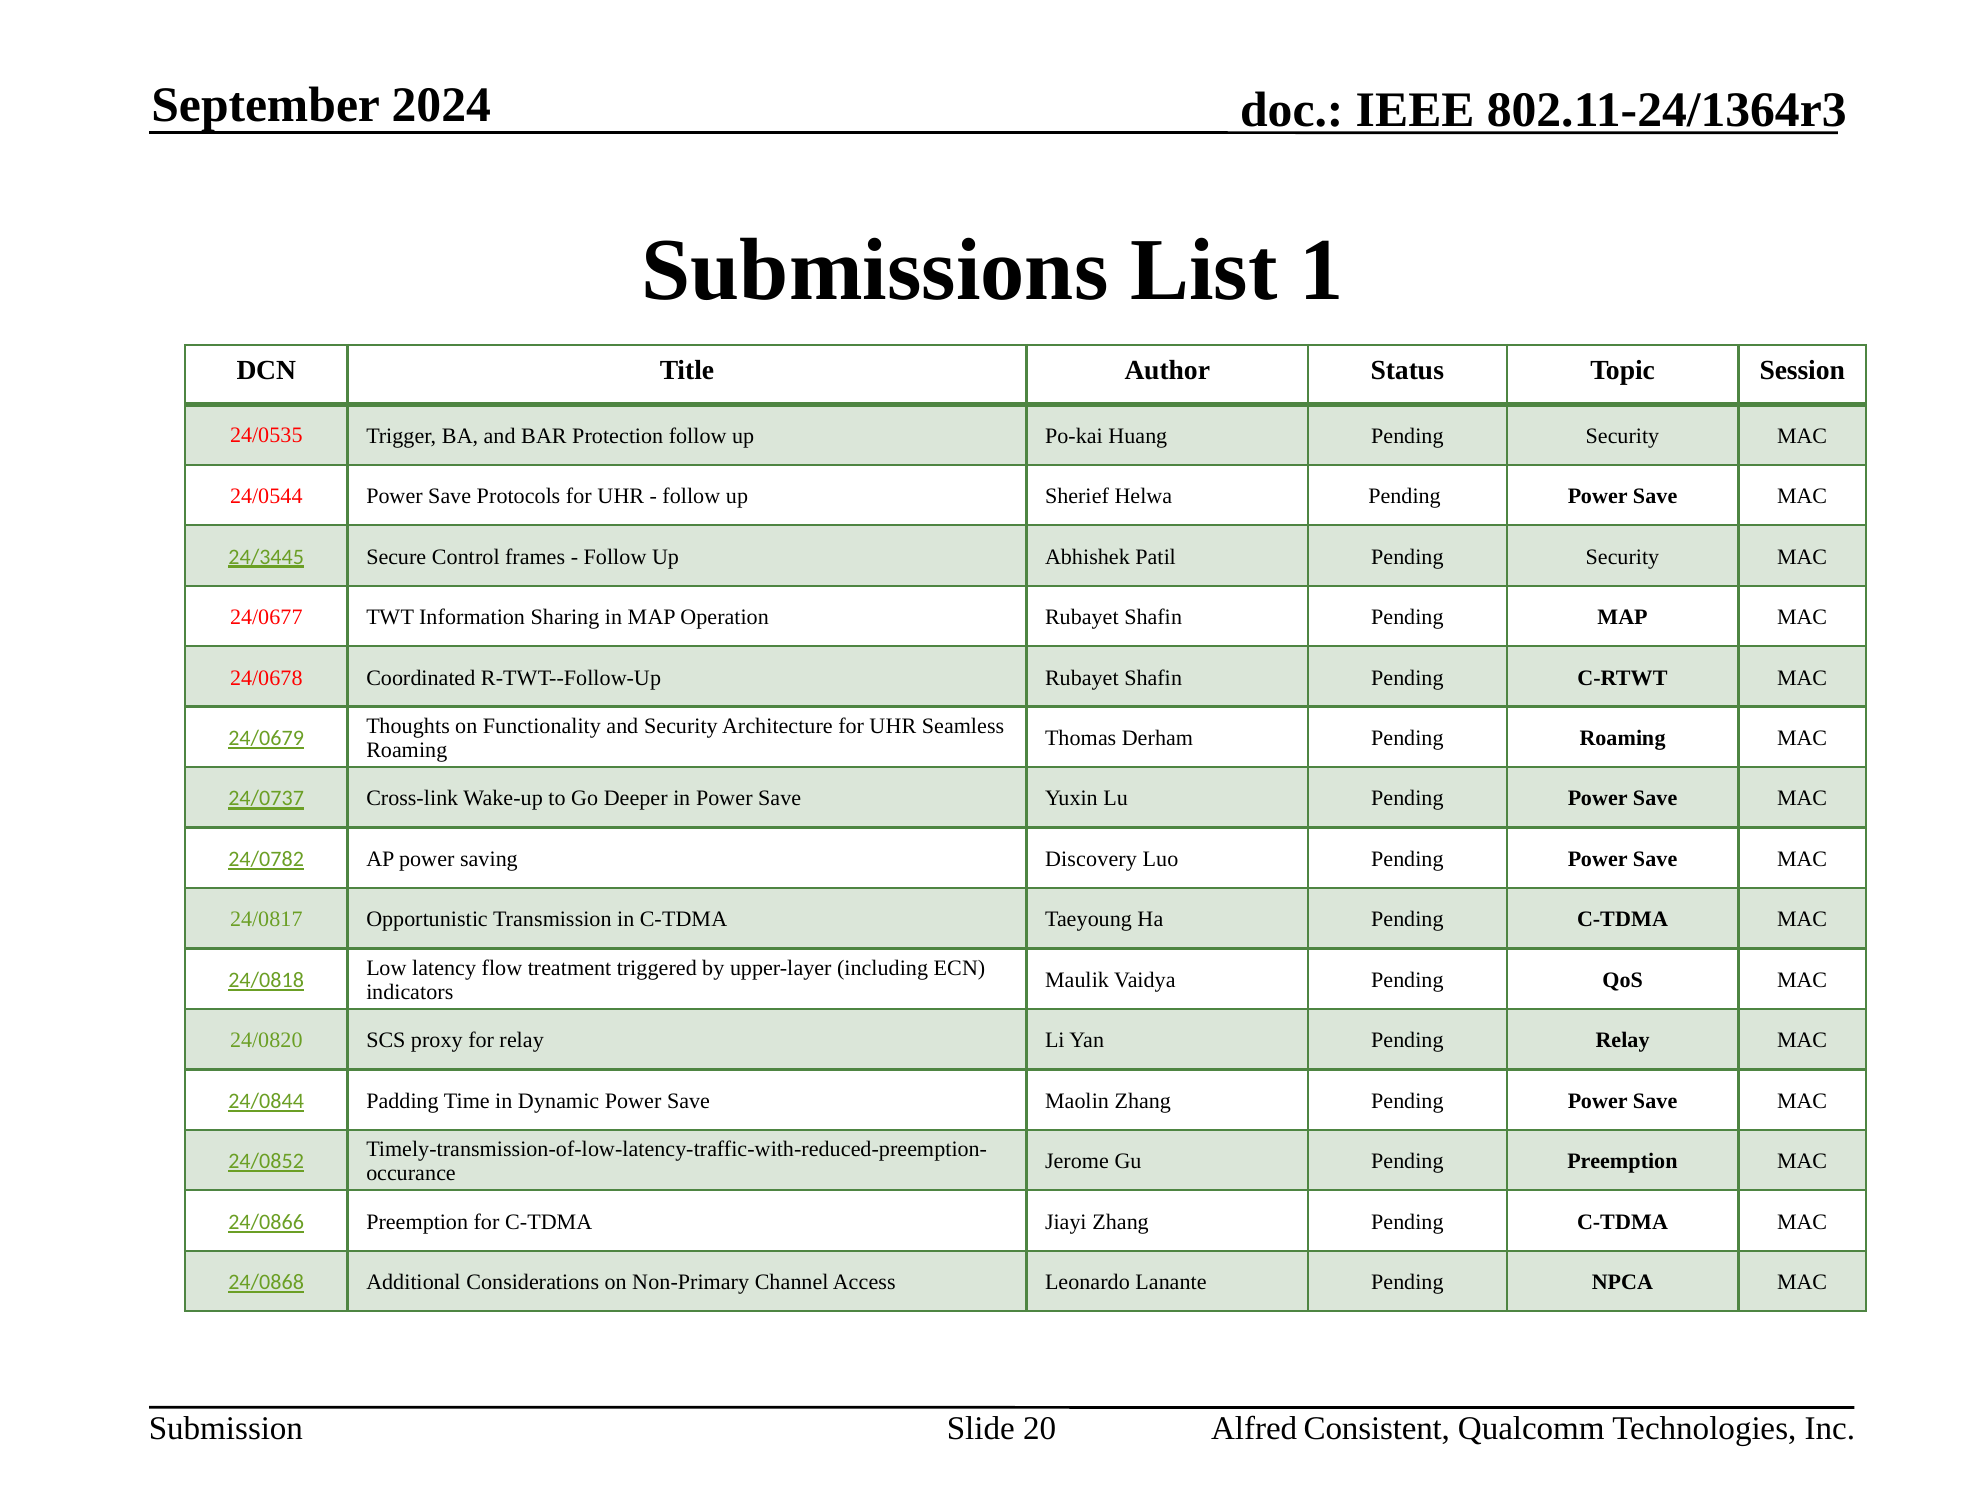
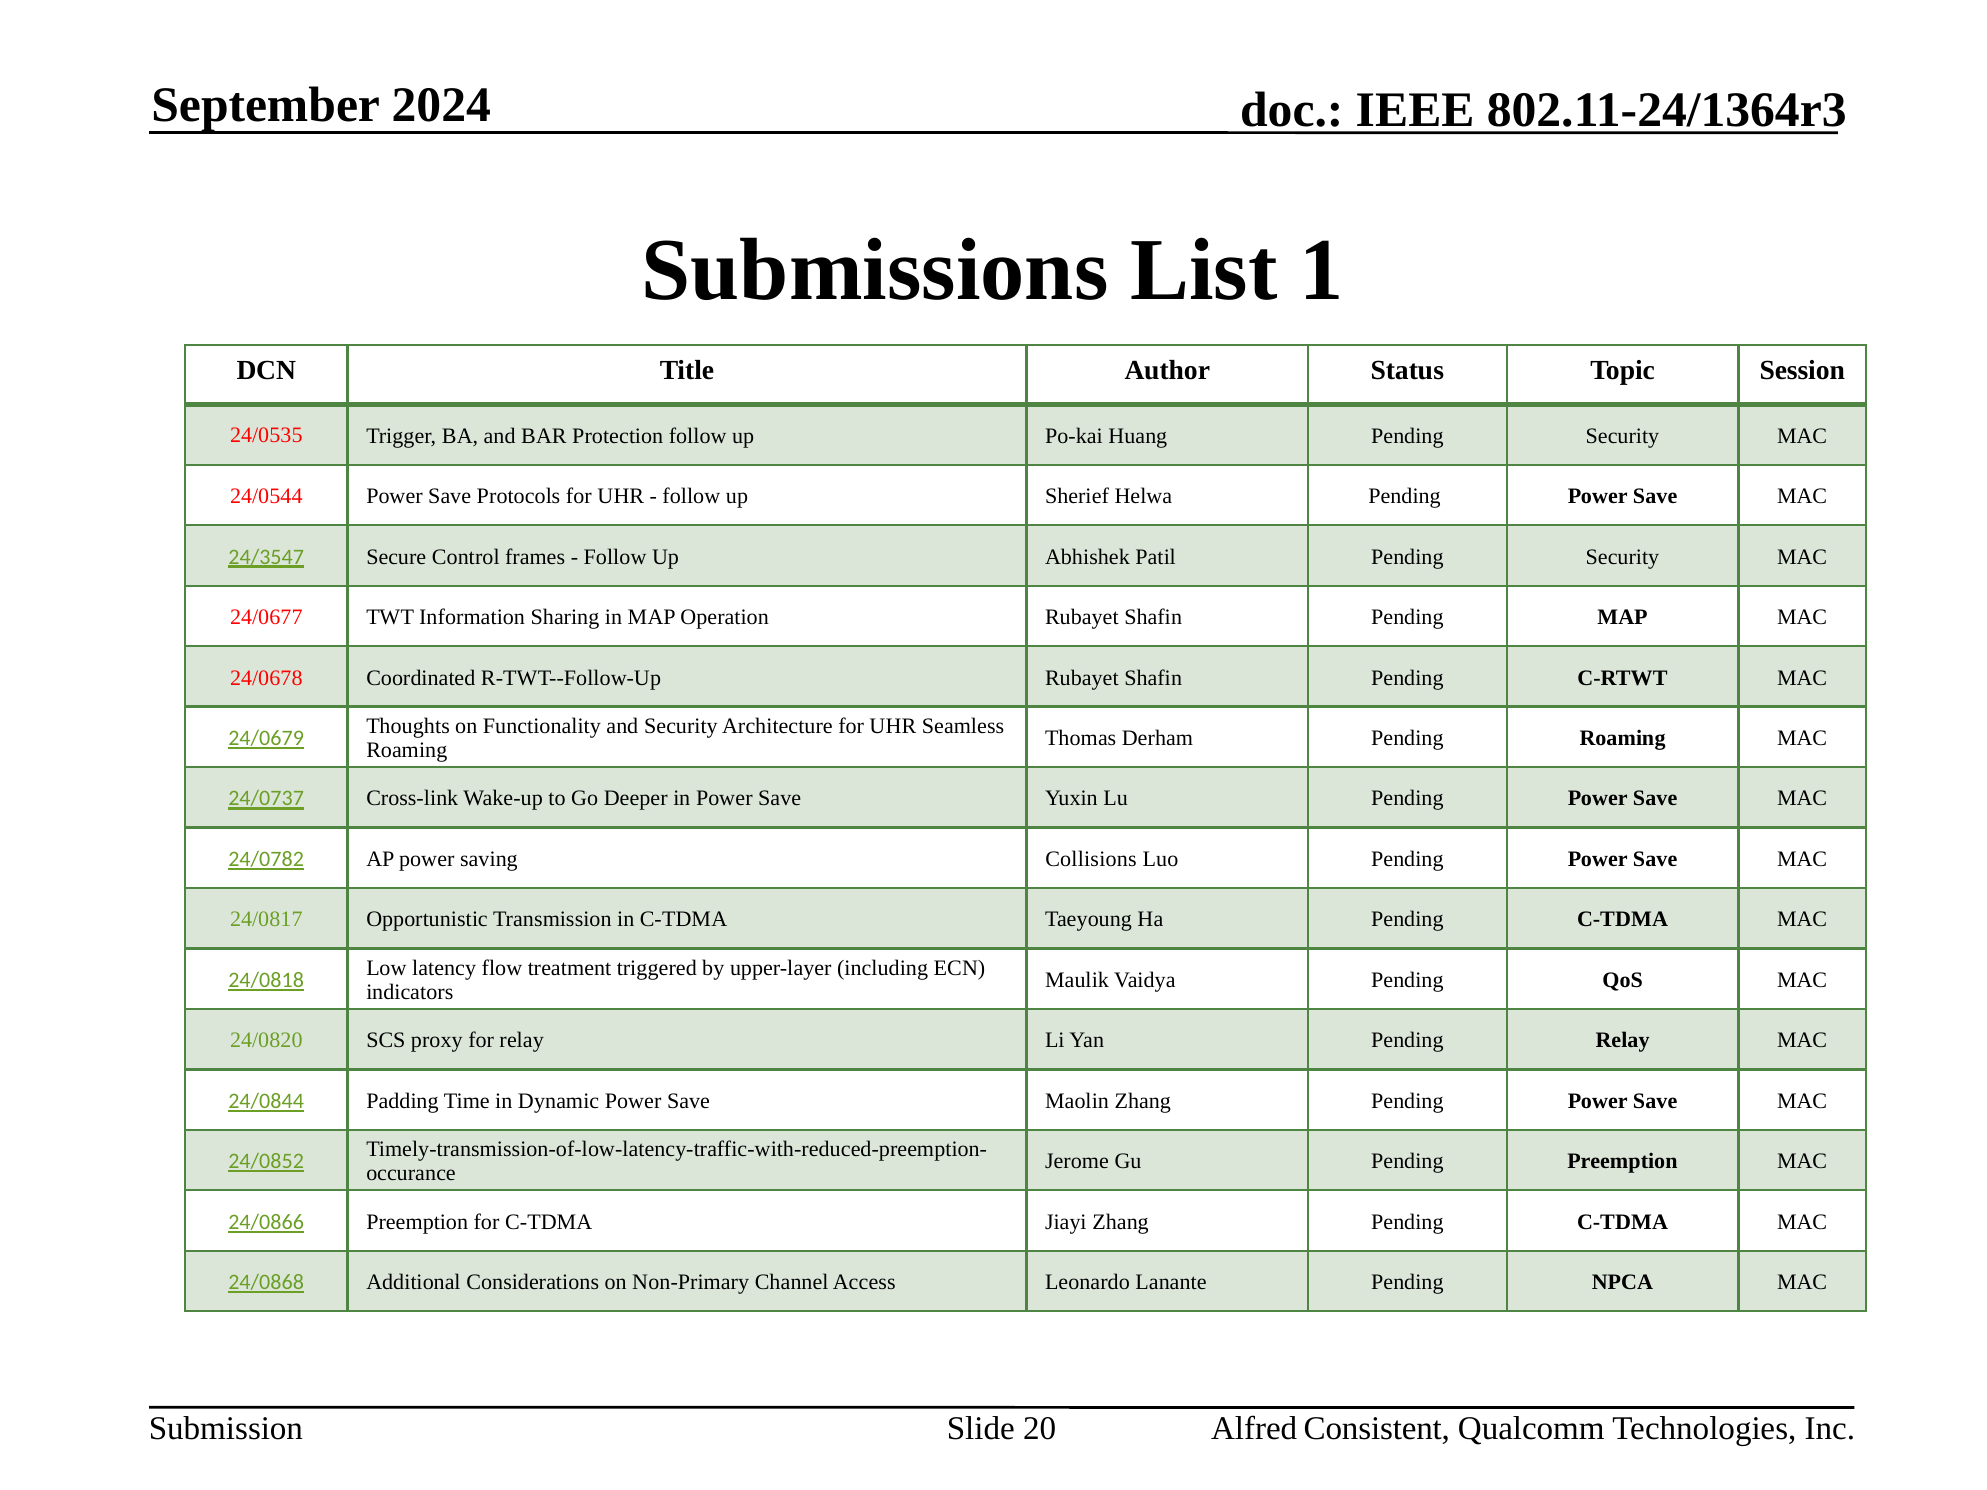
24/3445: 24/3445 -> 24/3547 (266, 557)
Discovery: Discovery -> Collisions (1091, 859)
